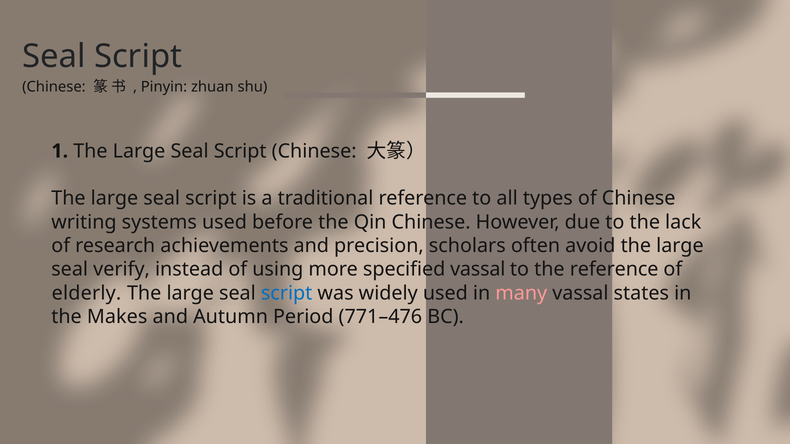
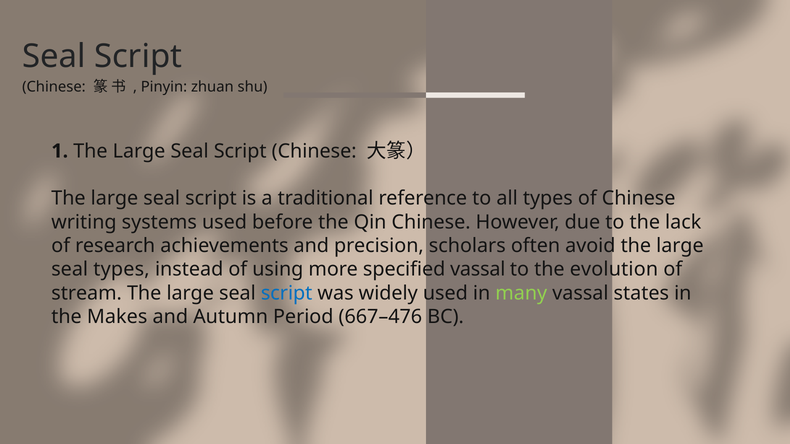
seal verify: verify -> types (121, 270)
the reference: reference -> evolution (614, 270)
elderly: elderly -> stream (87, 293)
many colour: pink -> light green (521, 293)
771–476: 771–476 -> 667–476 (380, 317)
